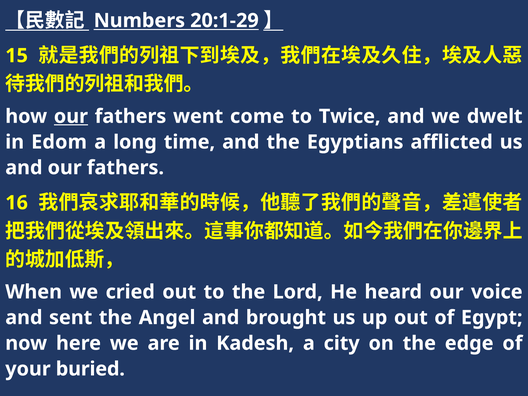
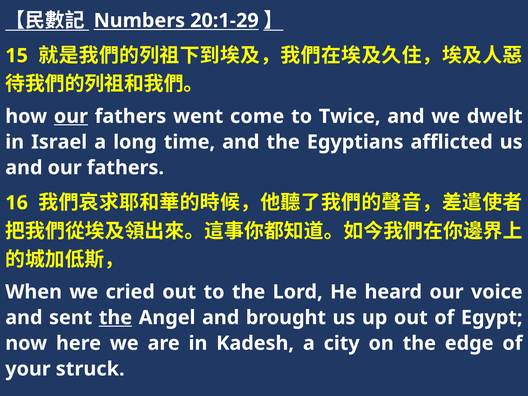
Edom: Edom -> Israel (59, 142)
the underline: none -> present (115, 318)
buried: buried -> struck (90, 369)
